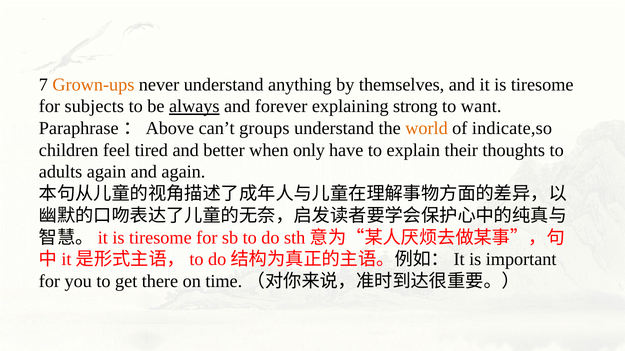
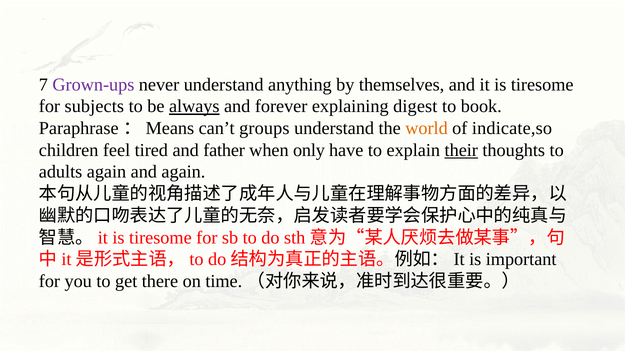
Grown-ups colour: orange -> purple (93, 85)
strong: strong -> digest (415, 107)
want: want -> book (481, 107)
Above: Above -> Means (170, 128)
better: better -> father (224, 150)
their underline: none -> present (461, 150)
